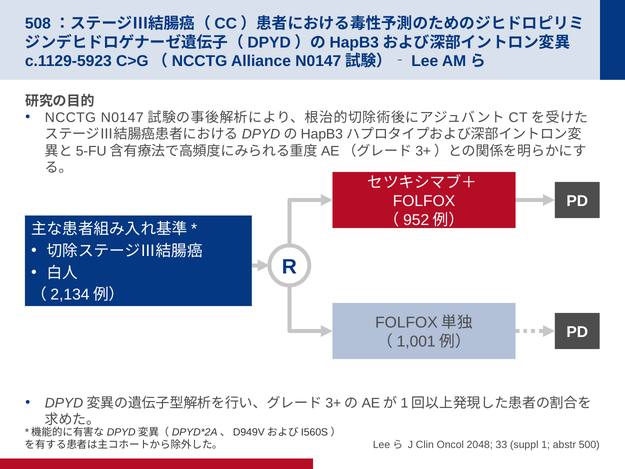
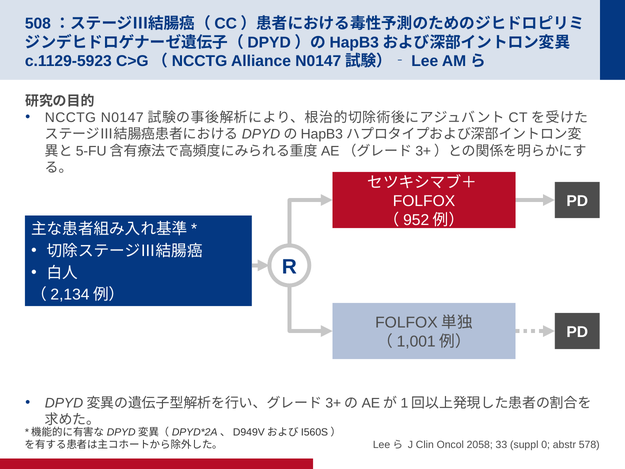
2048: 2048 -> 2058 (480, 444)
1: 1 -> 0 (546, 444)
500: 500 -> 578 (589, 444)
